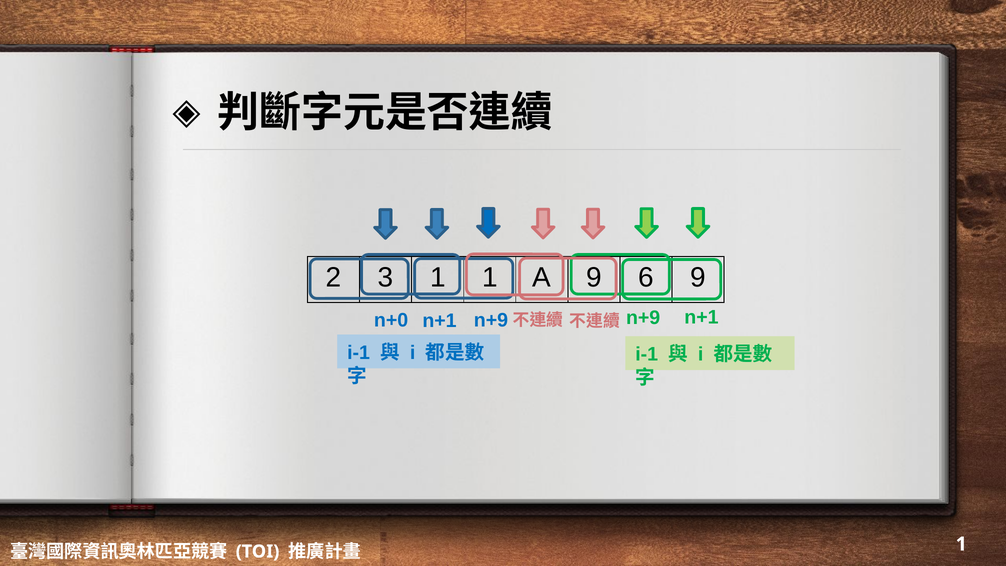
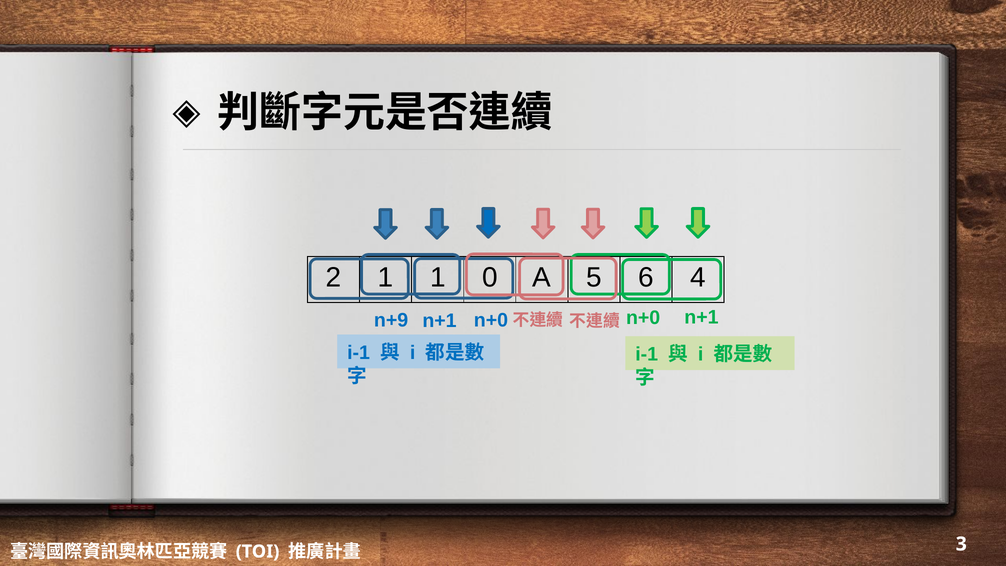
2 3: 3 -> 1 (386, 277)
1 1: 1 -> 0 (490, 277)
A 9: 9 -> 5 (594, 277)
6 9: 9 -> 4 (698, 277)
n+9: n+9 -> n+0 (643, 318)
n+0: n+0 -> n+9 (391, 320)
n+9: n+9 -> n+0 (491, 320)
1: 1 -> 3 (961, 544)
